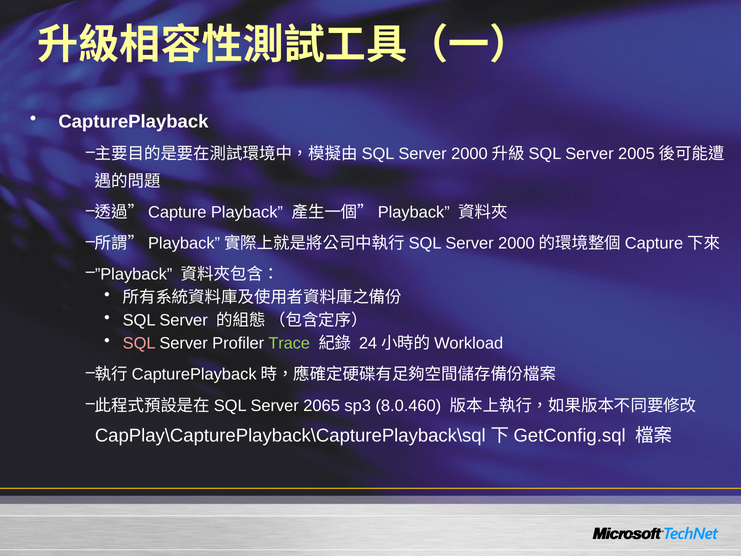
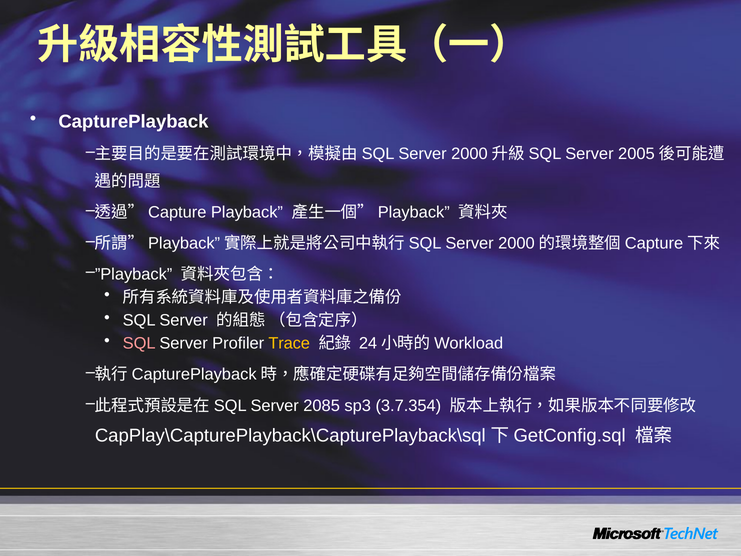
Trace colour: light green -> yellow (289, 343)
2065: 2065 -> 2085 (322, 406)
8.0.460: 8.0.460 -> 3.7.354 (408, 406)
